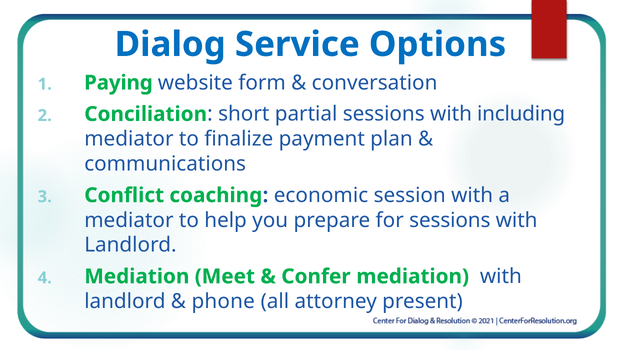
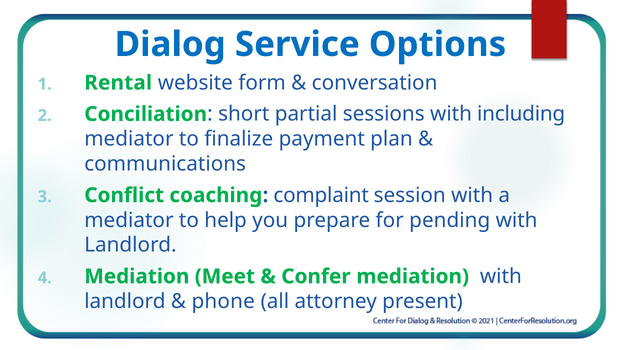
Paying: Paying -> Rental (118, 83)
economic: economic -> complaint (321, 195)
for sessions: sessions -> pending (450, 220)
